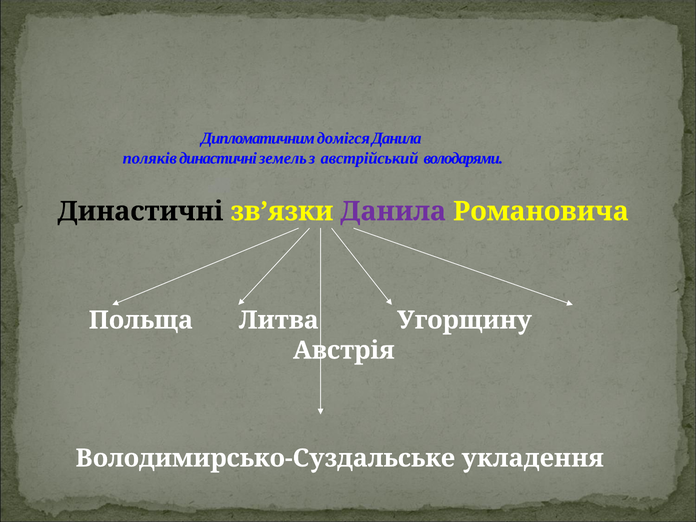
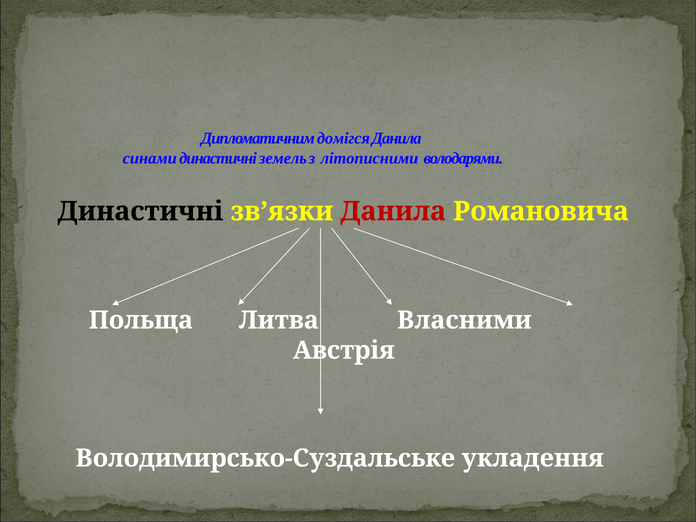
поляків: поляків -> синами (150, 158)
австрійський: австрійський -> літописними (370, 158)
Данила colour: purple -> red (393, 211)
Угорщину: Угорщину -> Власними (464, 320)
